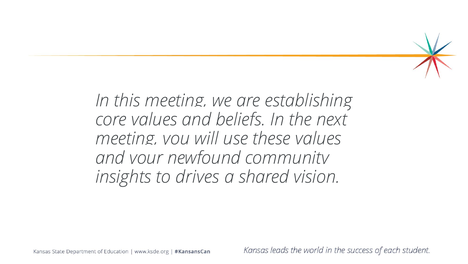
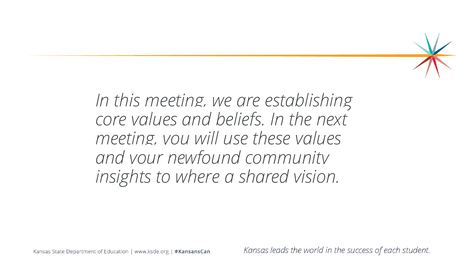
drives: drives -> where (198, 176)
